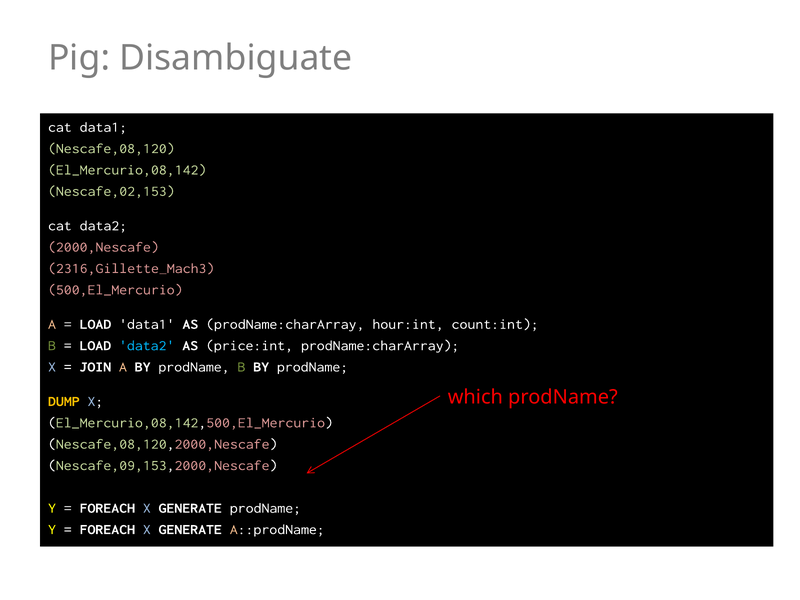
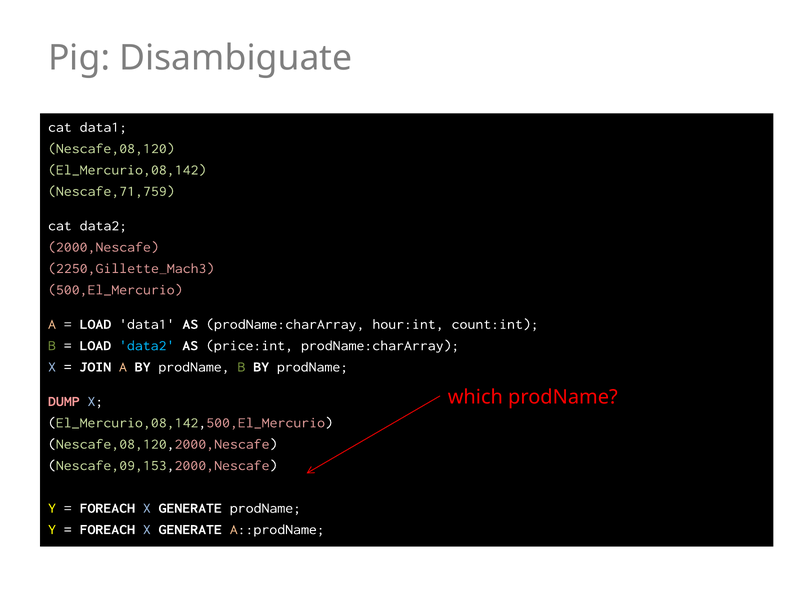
Nescafe,02,153: Nescafe,02,153 -> Nescafe,71,759 (111, 191)
2316,Gillette_Mach3: 2316,Gillette_Mach3 -> 2250,Gillette_Mach3 (131, 268)
DUMP colour: yellow -> pink (64, 401)
